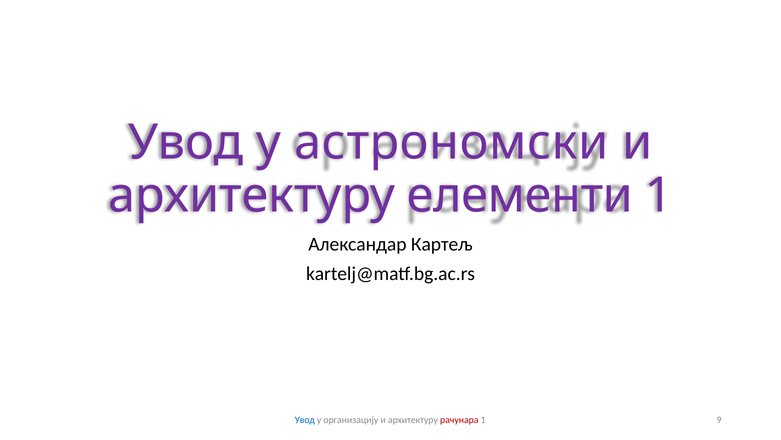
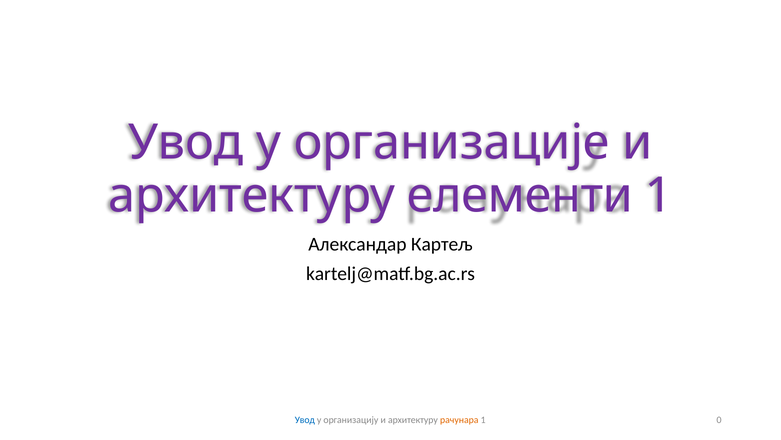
астрономски: астрономски -> организације (452, 143)
рачунара colour: red -> orange (459, 419)
9: 9 -> 0 (719, 419)
